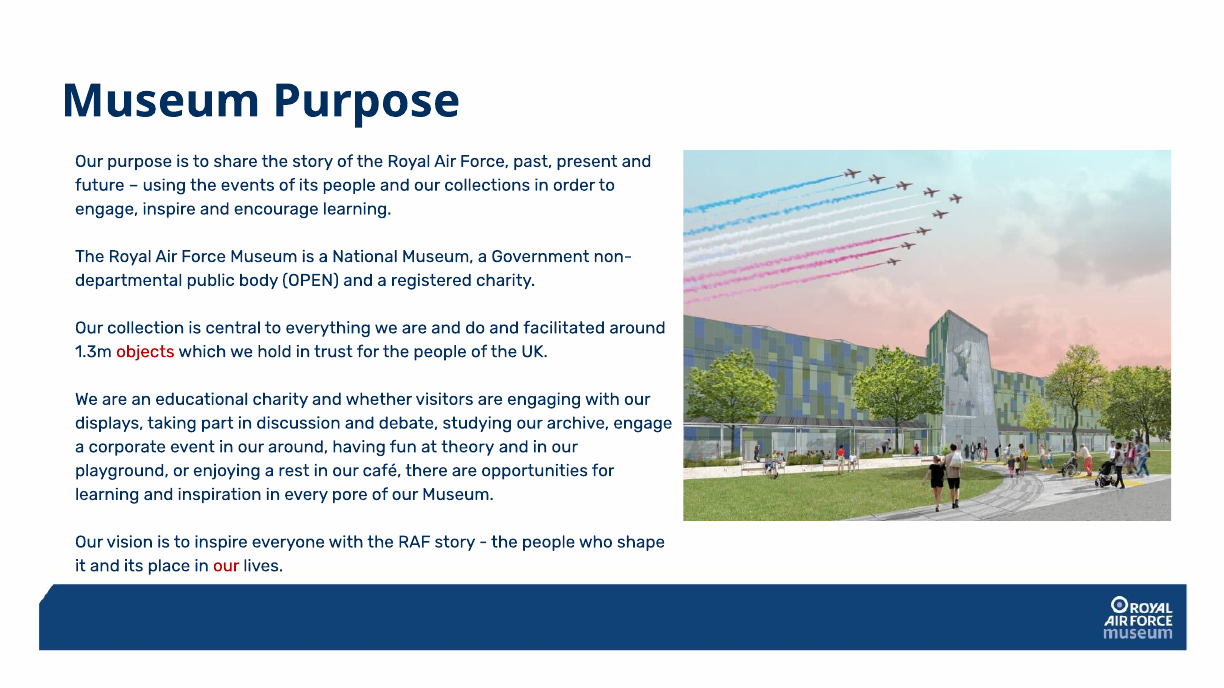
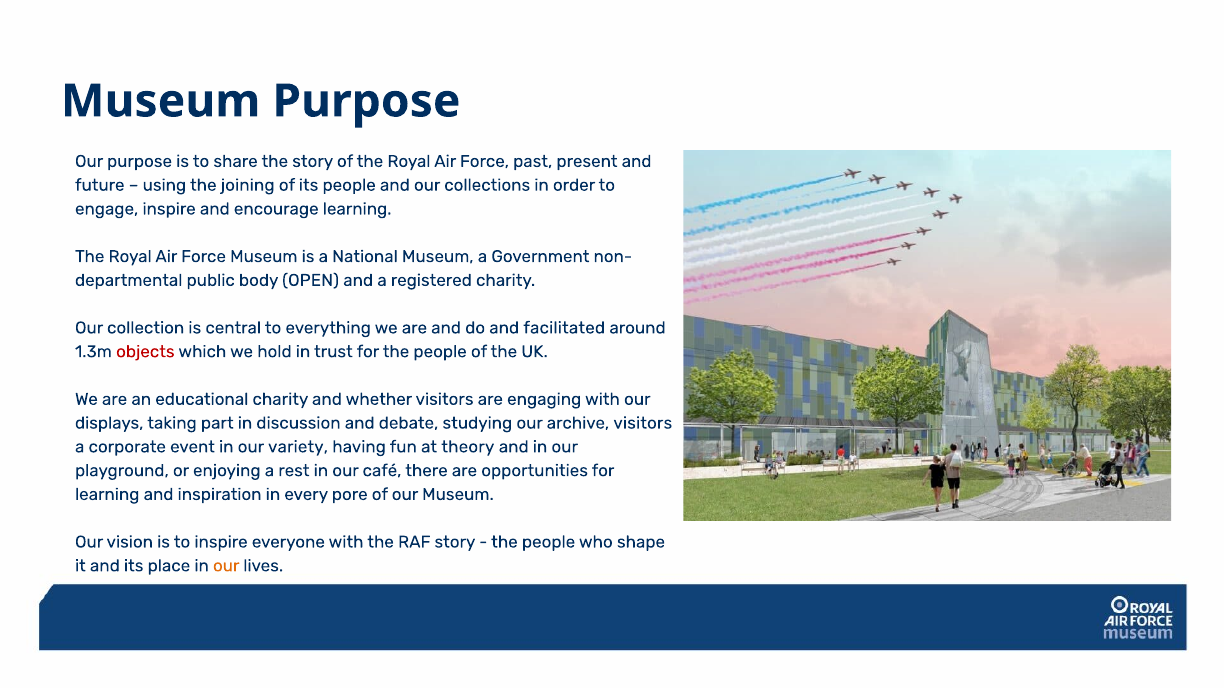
events: events -> joining (248, 185)
archive engage: engage -> visitors (643, 423)
our around: around -> variety (298, 447)
our colour: red -> orange (226, 566)
